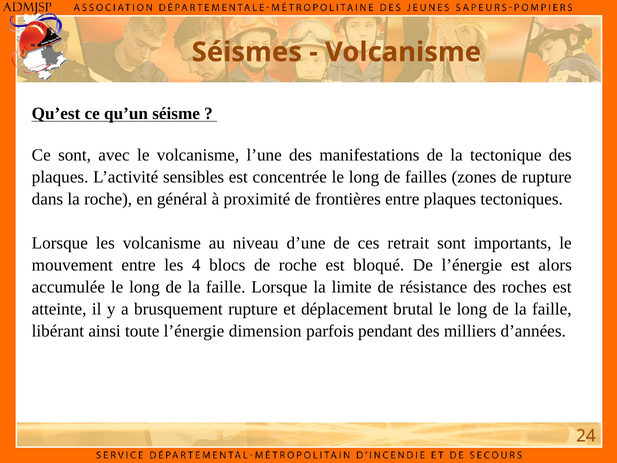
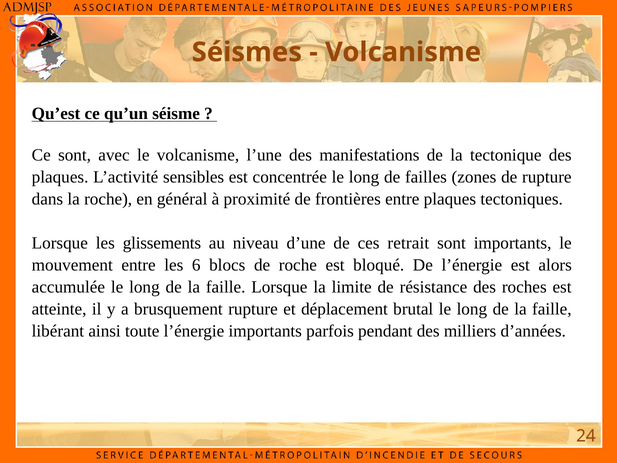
les volcanisme: volcanisme -> glissements (162, 243)
4: 4 -> 6 (196, 265)
l’énergie dimension: dimension -> importants (265, 331)
